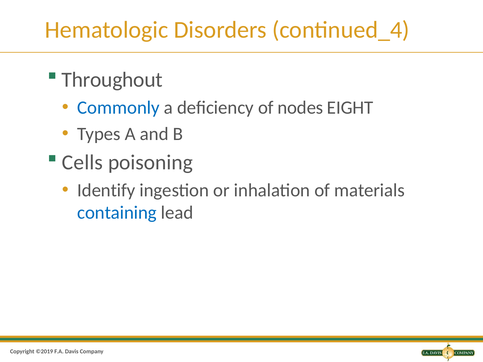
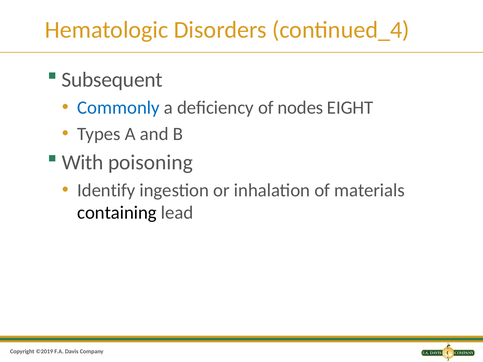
Throughout: Throughout -> Subsequent (112, 80)
Cells: Cells -> With (83, 163)
containing colour: blue -> black (117, 213)
